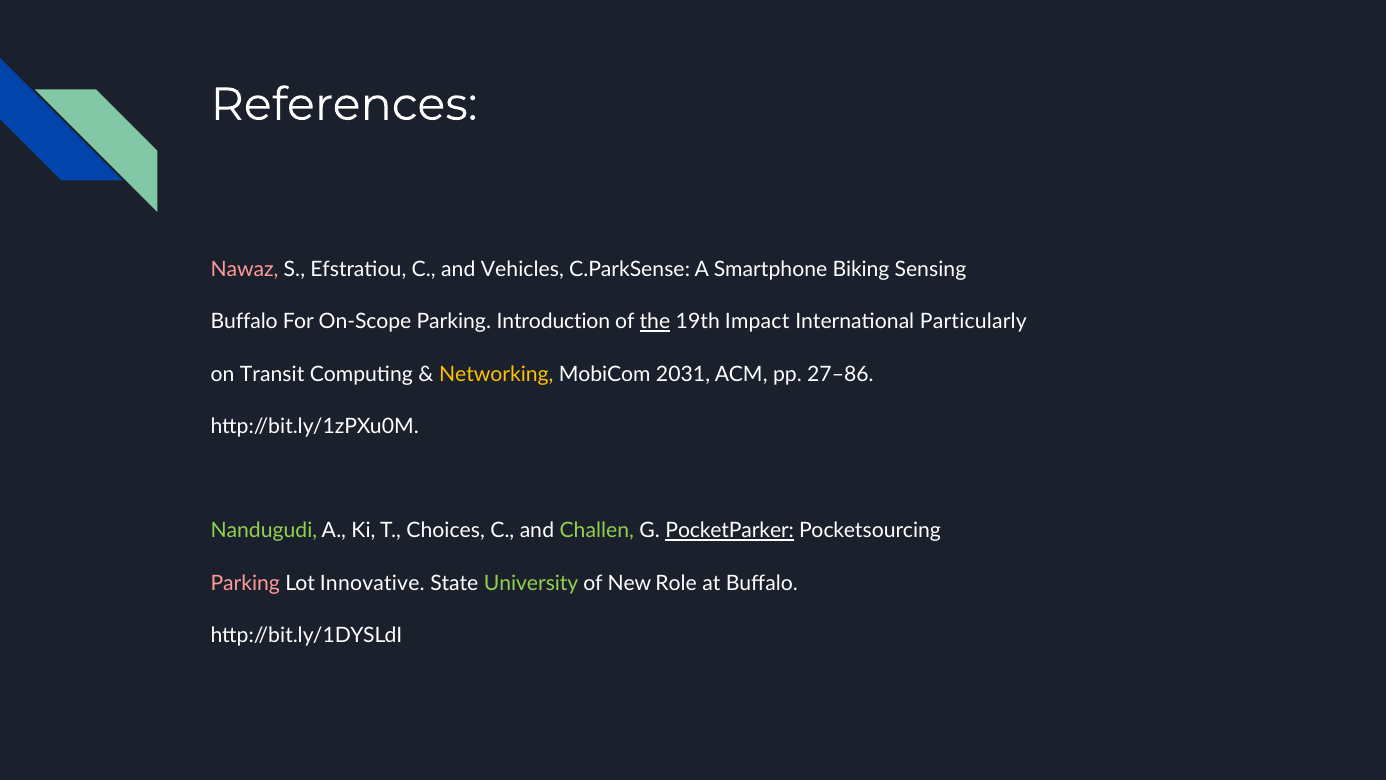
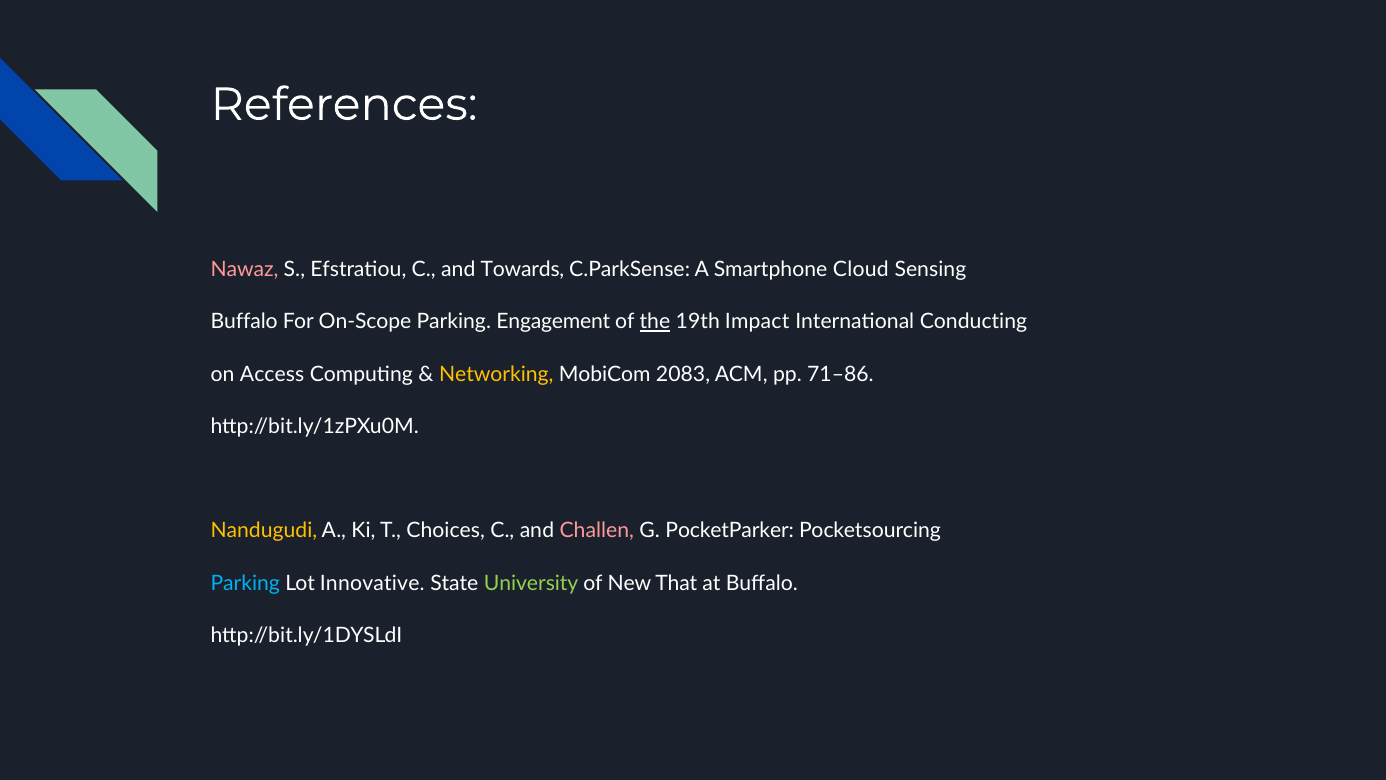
Vehicles: Vehicles -> Towards (522, 269)
Biking: Biking -> Cloud (861, 269)
Introduction: Introduction -> Engagement (553, 322)
Particularly: Particularly -> Conducting (973, 322)
Transit: Transit -> Access (272, 374)
2031: 2031 -> 2083 (683, 374)
27–86: 27–86 -> 71–86 (840, 374)
Nandugudi colour: light green -> yellow (264, 531)
Challen colour: light green -> pink (597, 531)
PocketParker underline: present -> none (730, 531)
Parking colour: pink -> light blue (245, 583)
Role: Role -> That (676, 583)
